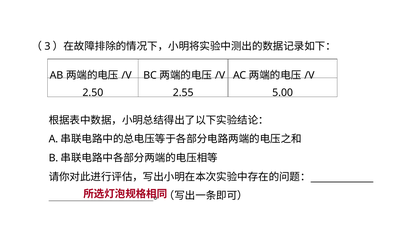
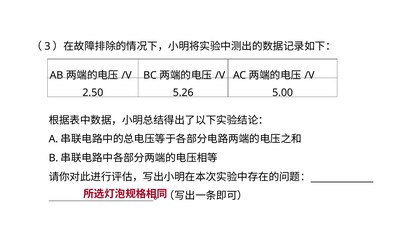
2.55: 2.55 -> 5.26 (183, 93)
